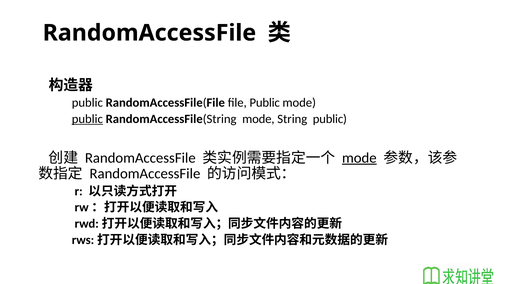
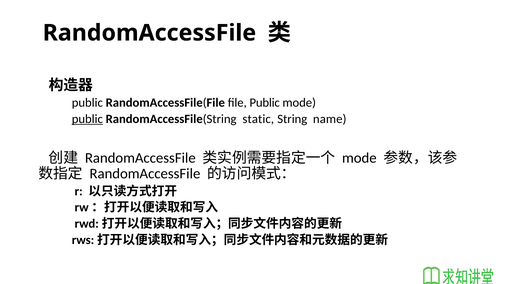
RandomAccessFile(String mode: mode -> static (258, 119)
String public: public -> name (330, 119)
mode underline: present -> none (359, 158)
